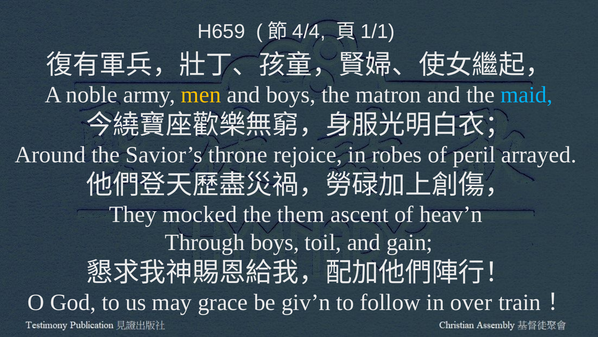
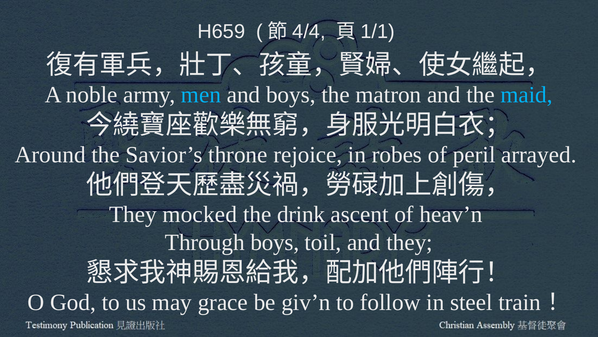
men colour: yellow -> light blue (201, 95)
them: them -> drink (301, 214)
and gain: gain -> they (410, 242)
over: over -> steel (471, 302)
